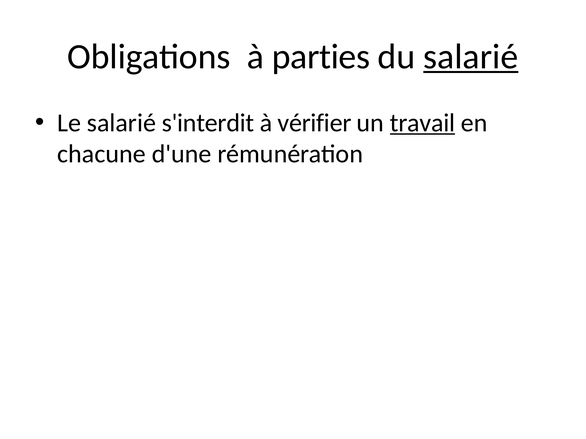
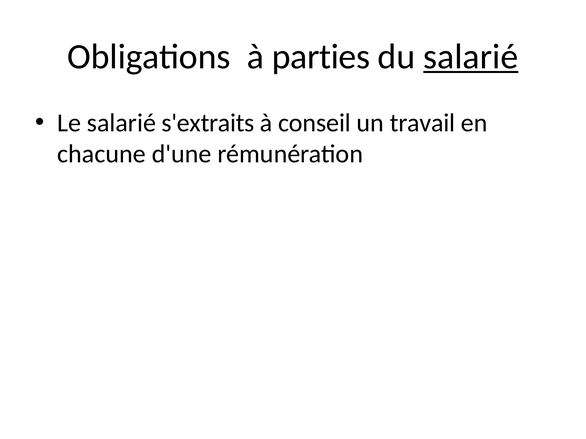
s'interdit: s'interdit -> s'extraits (208, 123)
vérifier: vérifier -> conseil (314, 123)
travail underline: present -> none (423, 123)
